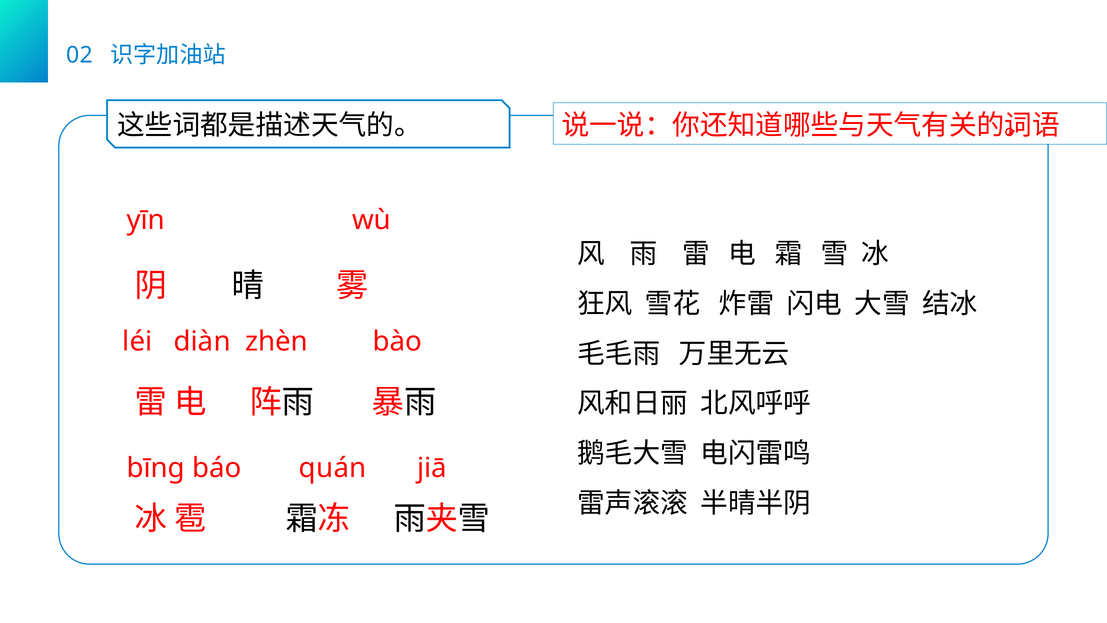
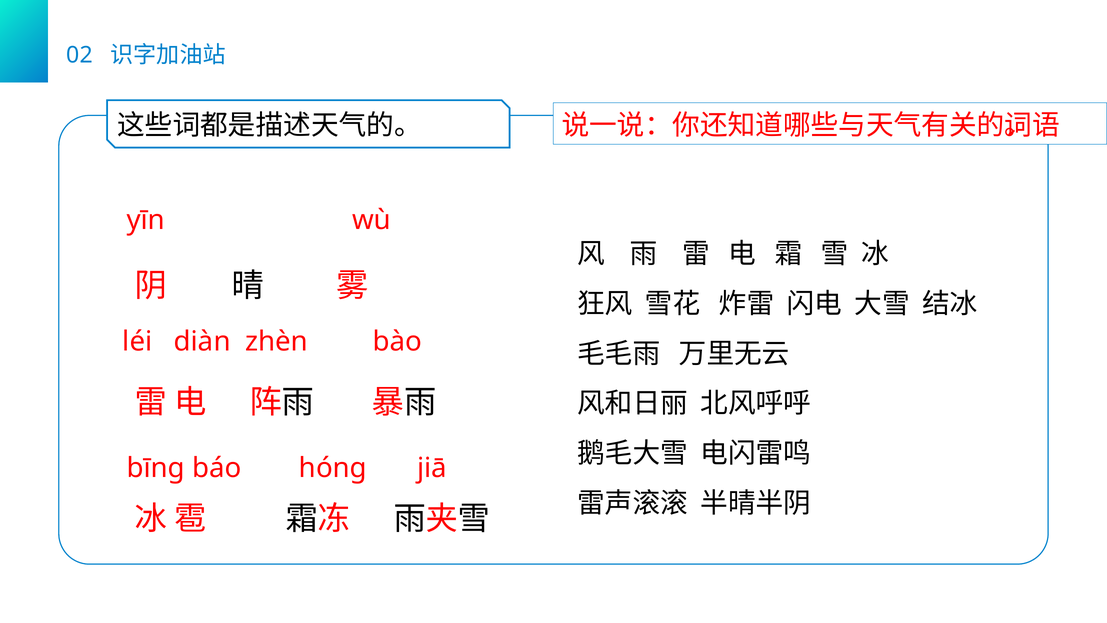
quán: quán -> hónɡ (333, 468)
